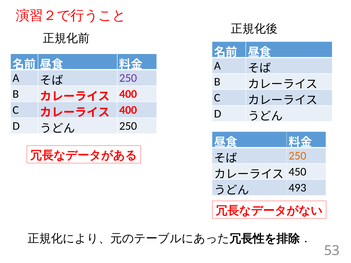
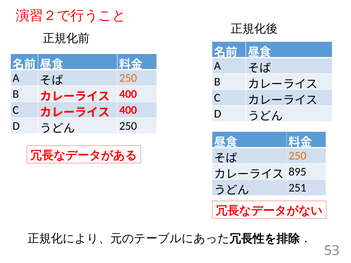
250 colour: purple -> orange (128, 78)
450: 450 -> 895 (297, 172)
493: 493 -> 251 (297, 188)
